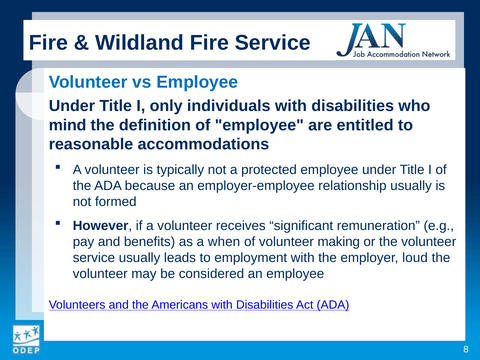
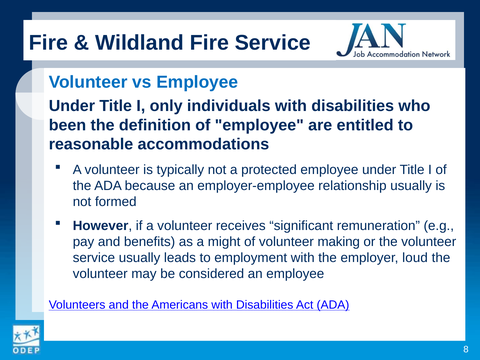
mind: mind -> been (67, 125)
when: when -> might (224, 242)
